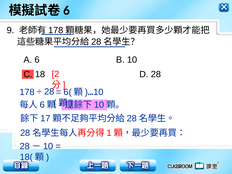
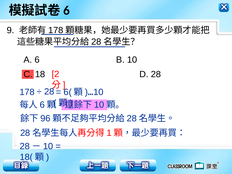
17: 17 -> 96 (45, 118)
